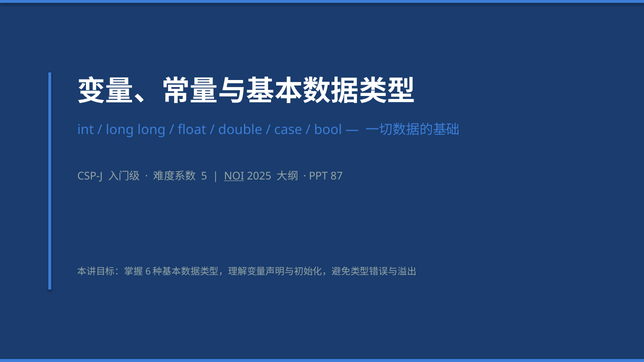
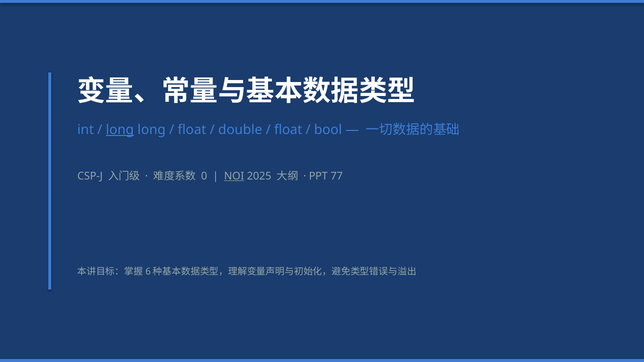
long underline: none -> present (120, 130)
case: case -> float (288, 130)
5: 5 -> 0 (204, 176)
87: 87 -> 77 (337, 176)
